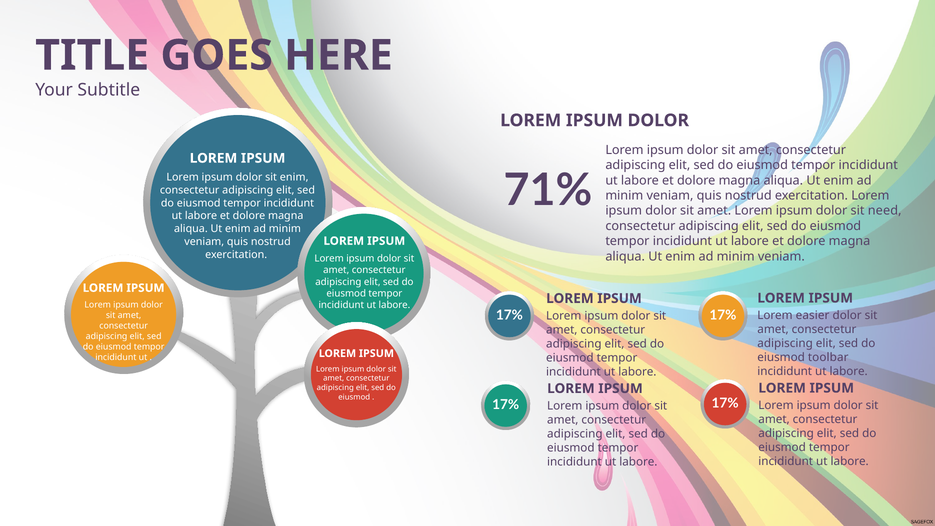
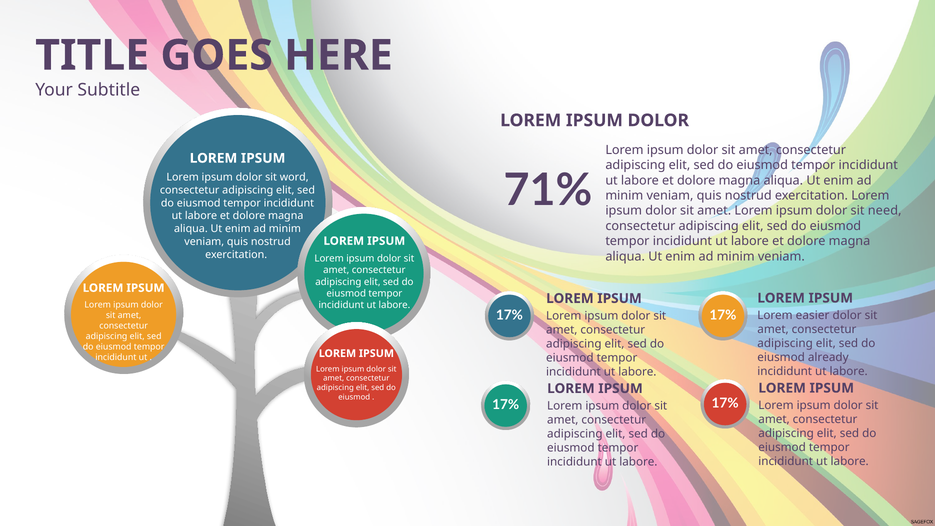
sit enim: enim -> word (294, 177)
toolbar: toolbar -> already (828, 358)
